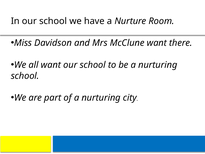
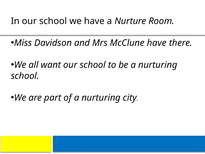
McClune want: want -> have (157, 43)
